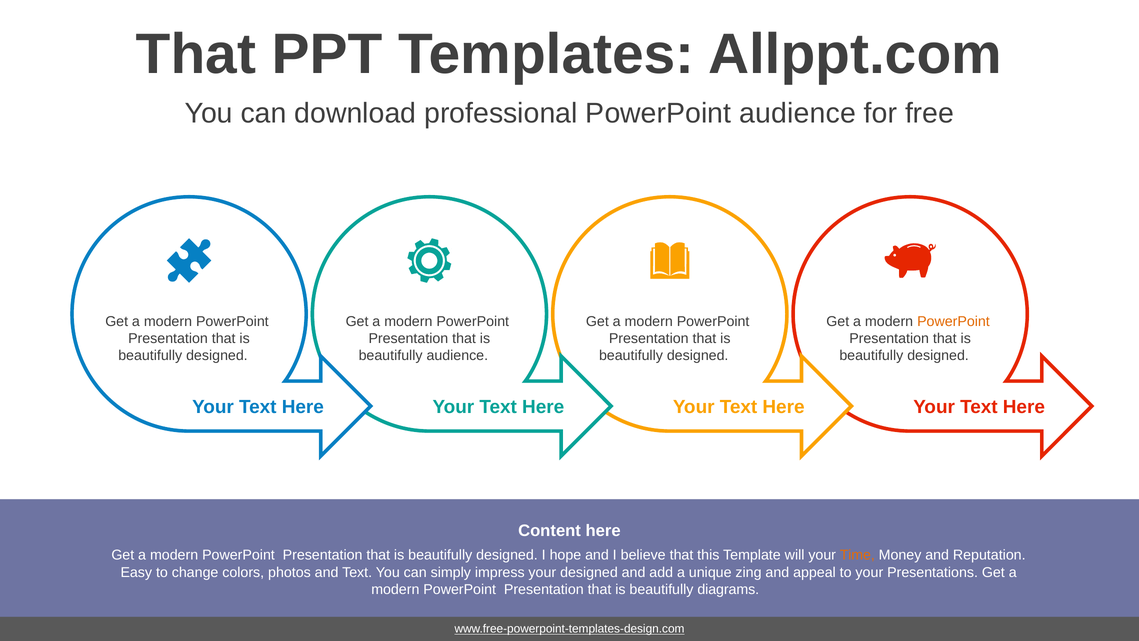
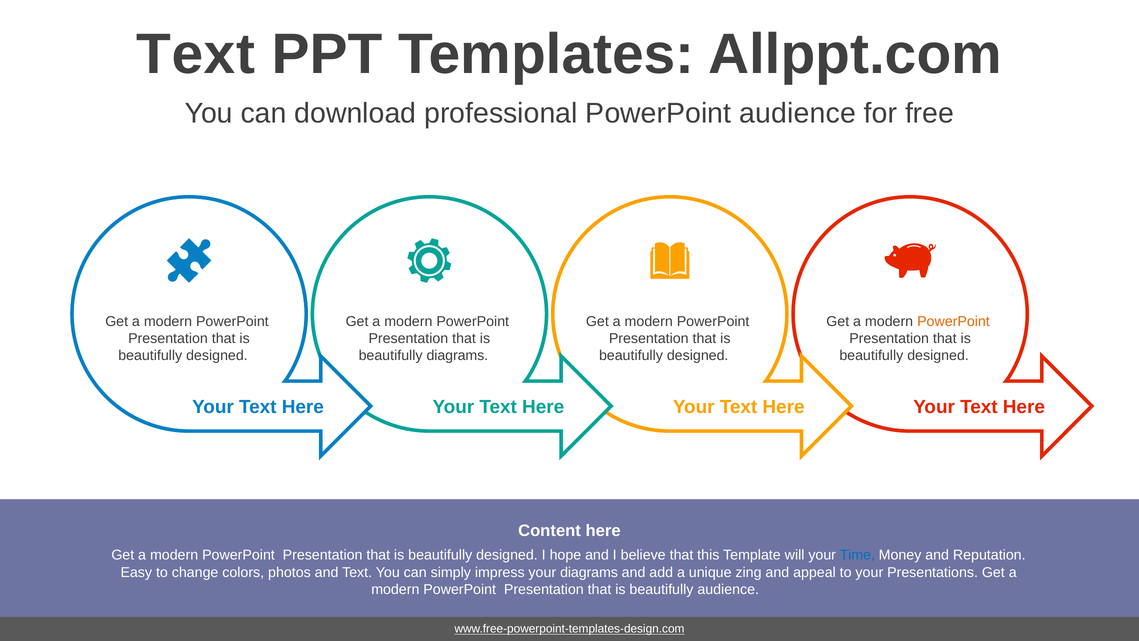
That: That -> Text (196, 55)
beautifully audience: audience -> diagrams (457, 356)
Time colour: orange -> blue (857, 555)
your designed: designed -> diagrams (589, 572)
beautifully diagrams: diagrams -> audience (728, 589)
